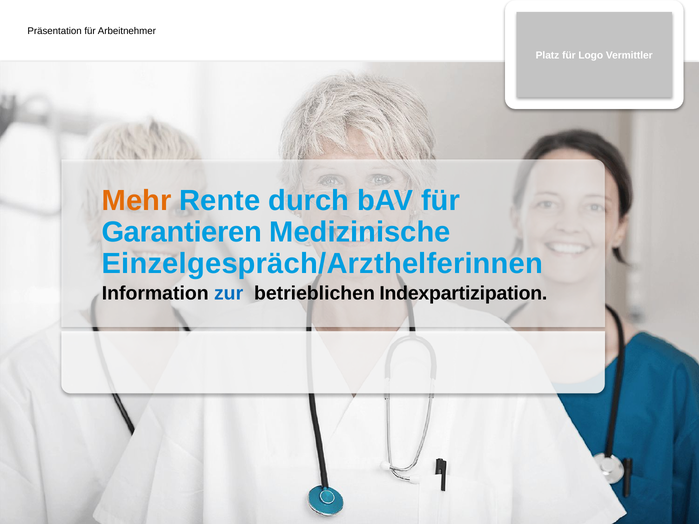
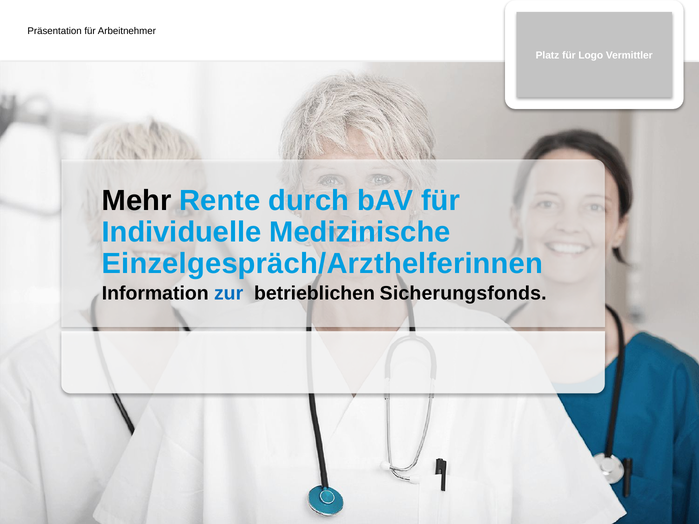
Mehr colour: orange -> black (137, 201)
Garantieren: Garantieren -> Individuelle (182, 232)
Indexpartizipation: Indexpartizipation -> Sicherungsfonds (463, 294)
